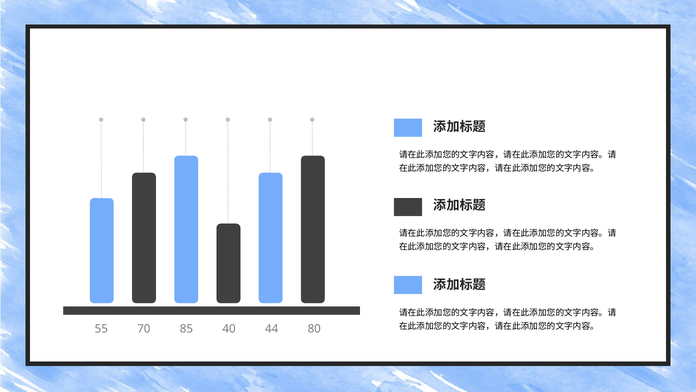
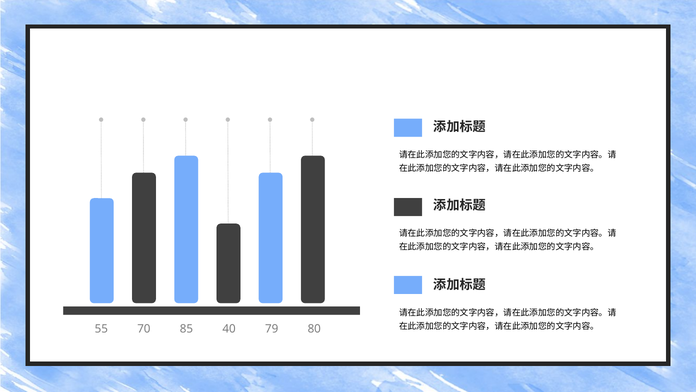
44: 44 -> 79 (272, 328)
